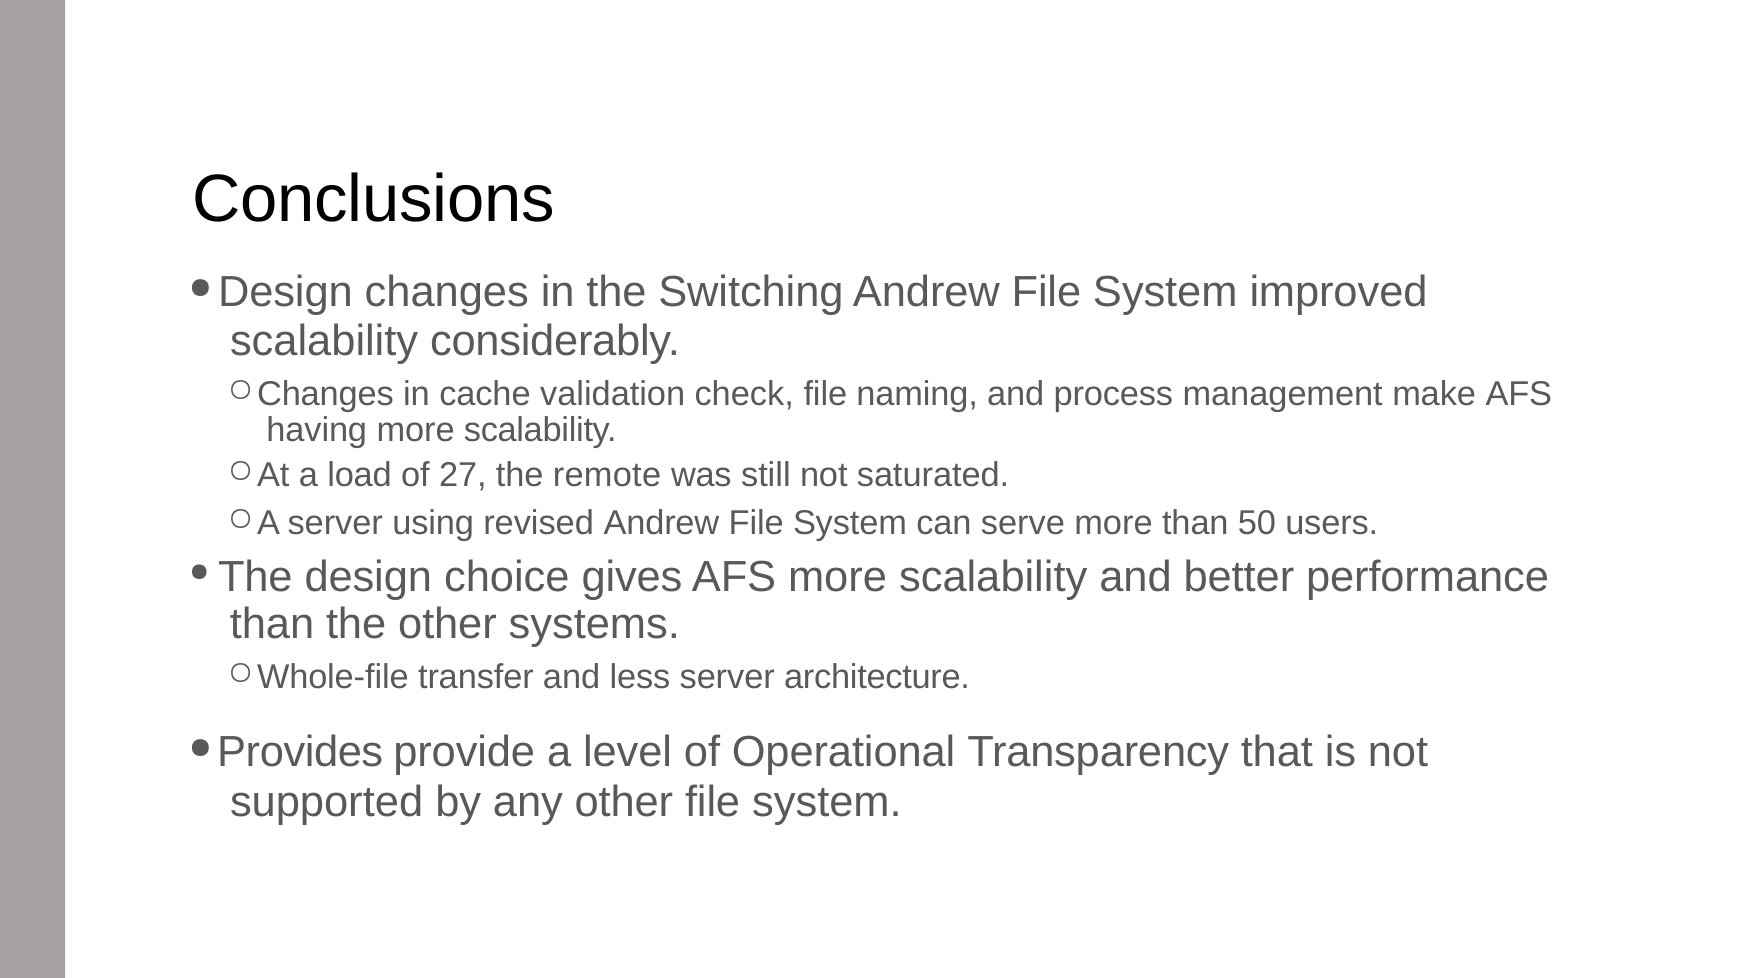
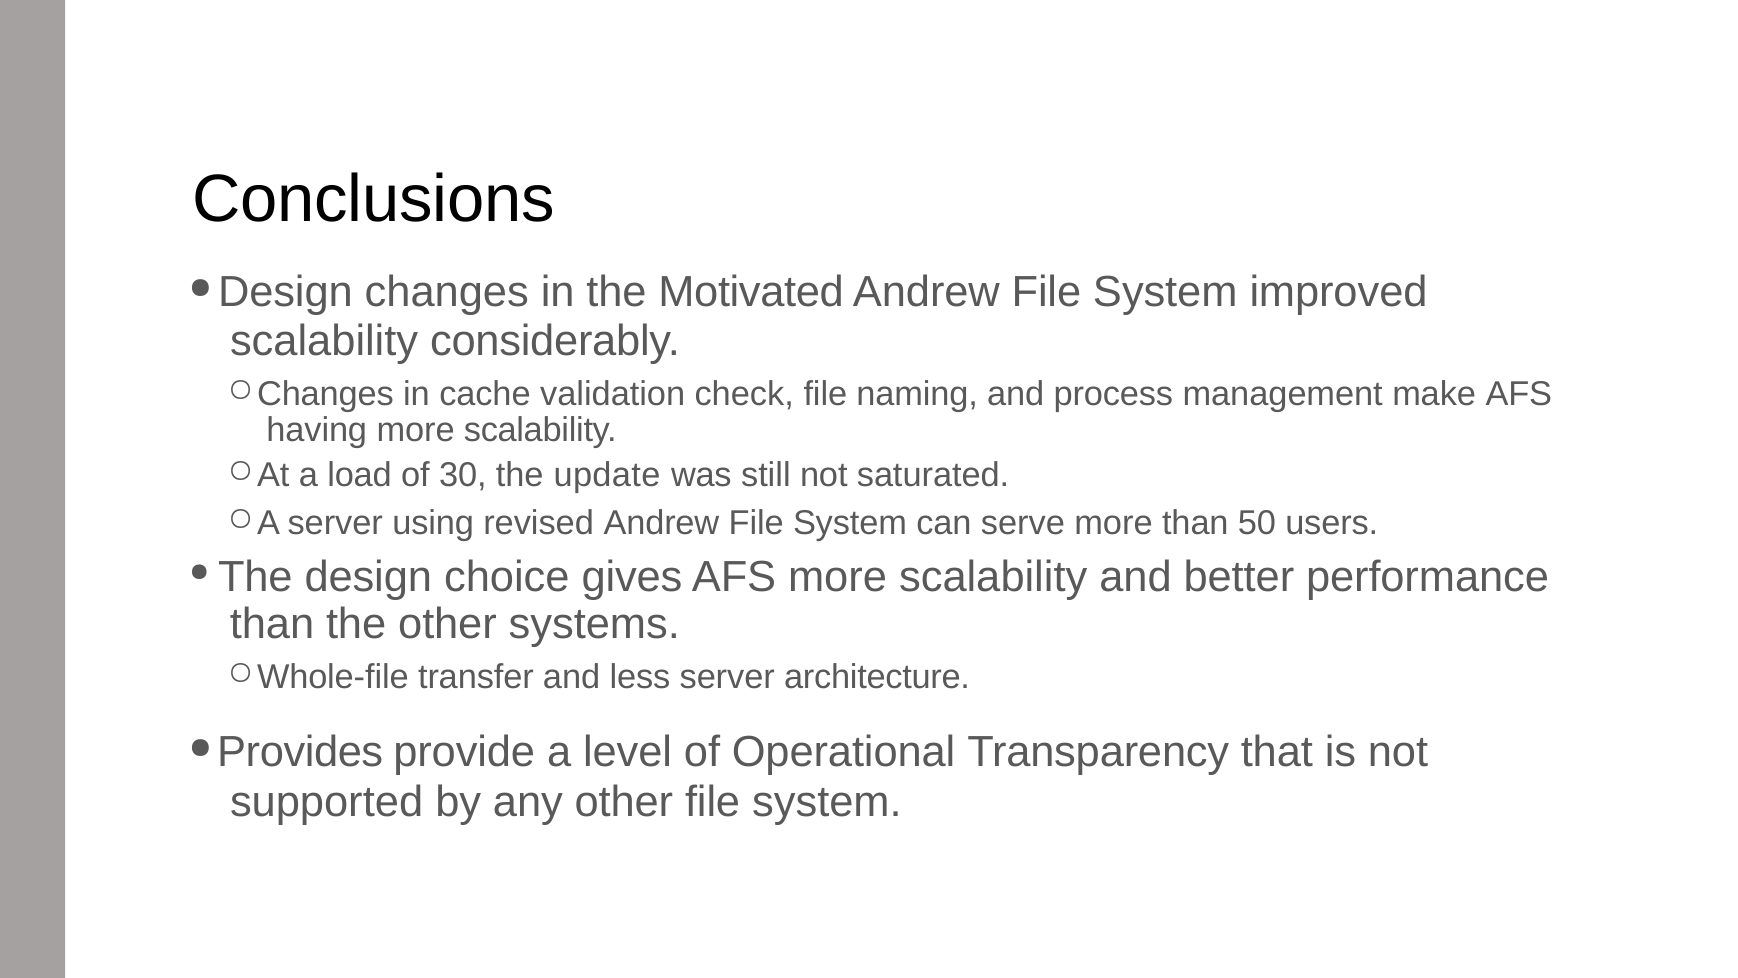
Switching: Switching -> Motivated (751, 292)
27: 27 -> 30 (463, 475)
remote: remote -> update (607, 475)
